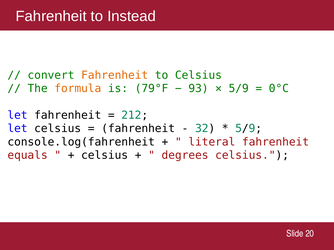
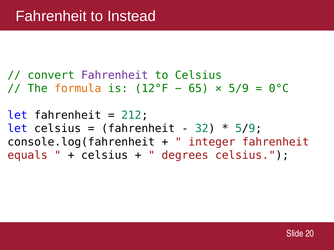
Fahrenheit colour: orange -> purple (115, 75)
79°F: 79°F -> 12°F (152, 89)
93: 93 -> 65 (198, 89)
literal: literal -> integer (212, 142)
